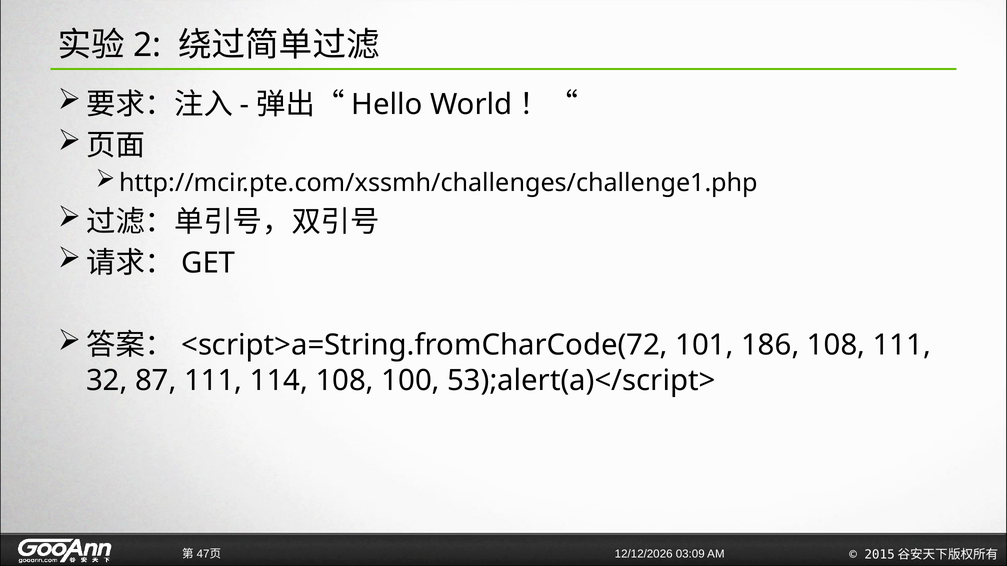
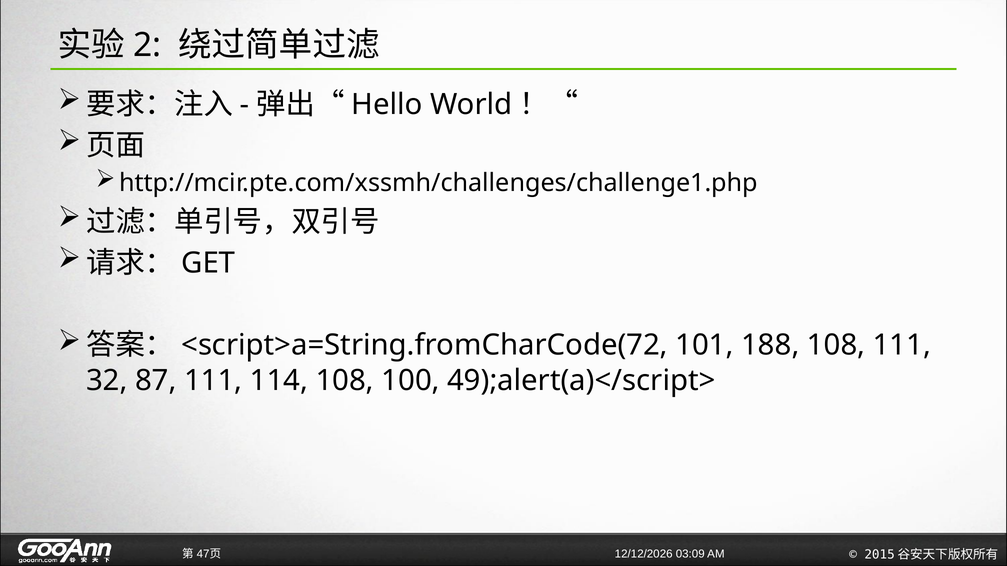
186: 186 -> 188 (770, 345)
53);alert(a)</script>: 53);alert(a)</script> -> 49);alert(a)</script> (581, 381)
